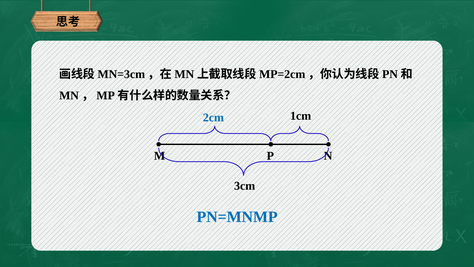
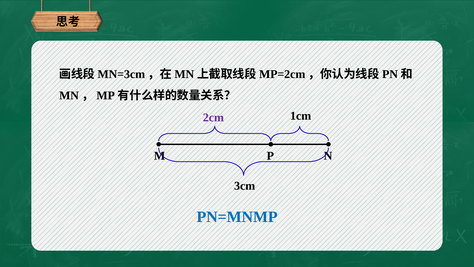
2cm colour: blue -> purple (213, 117)
